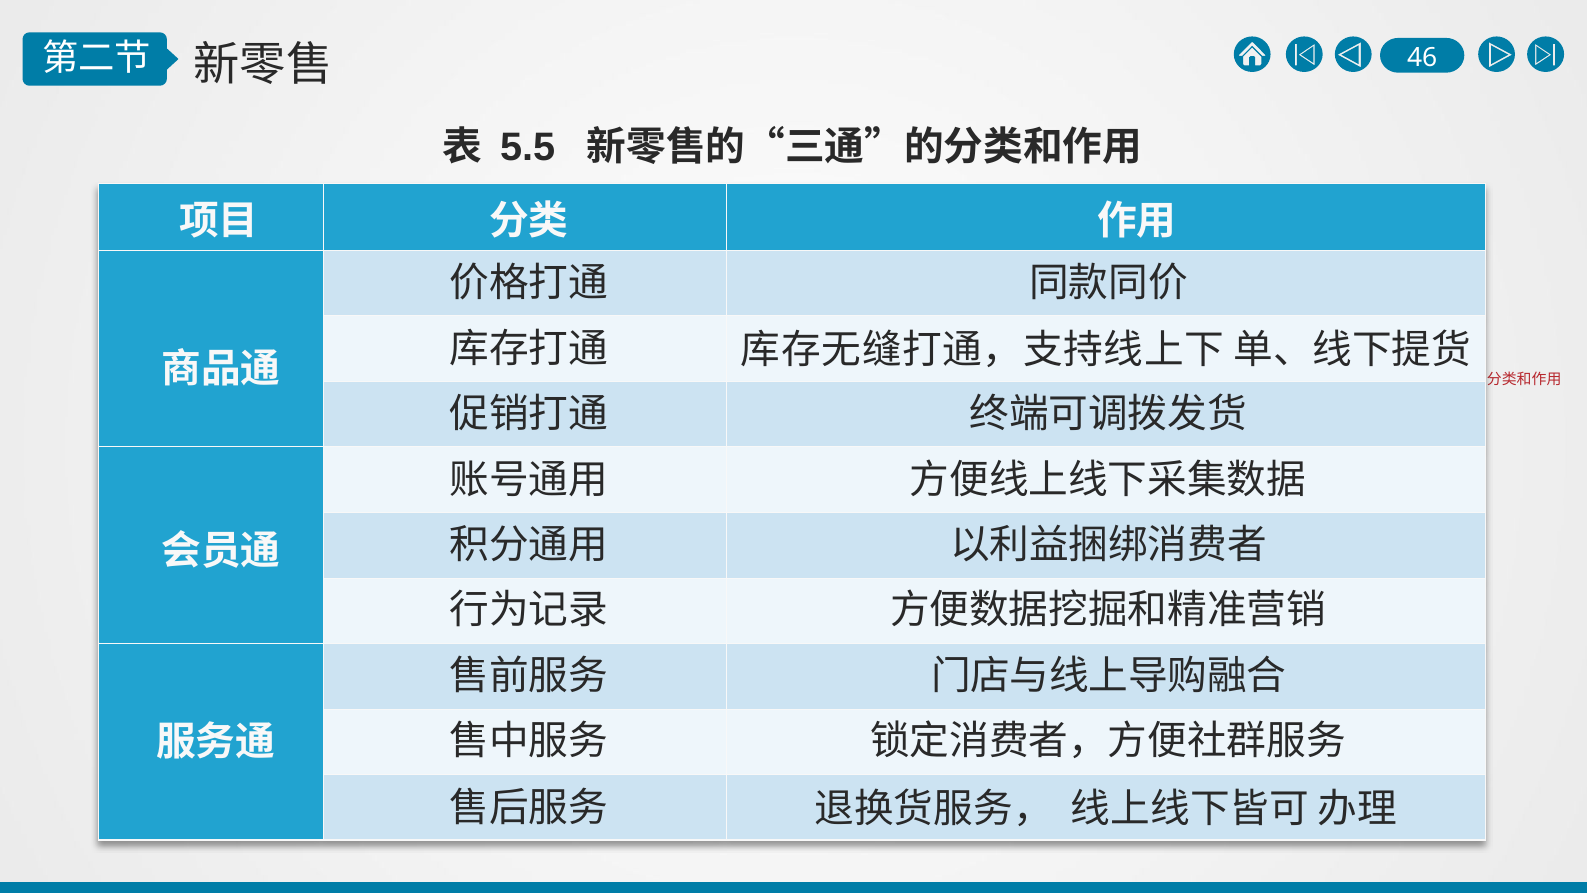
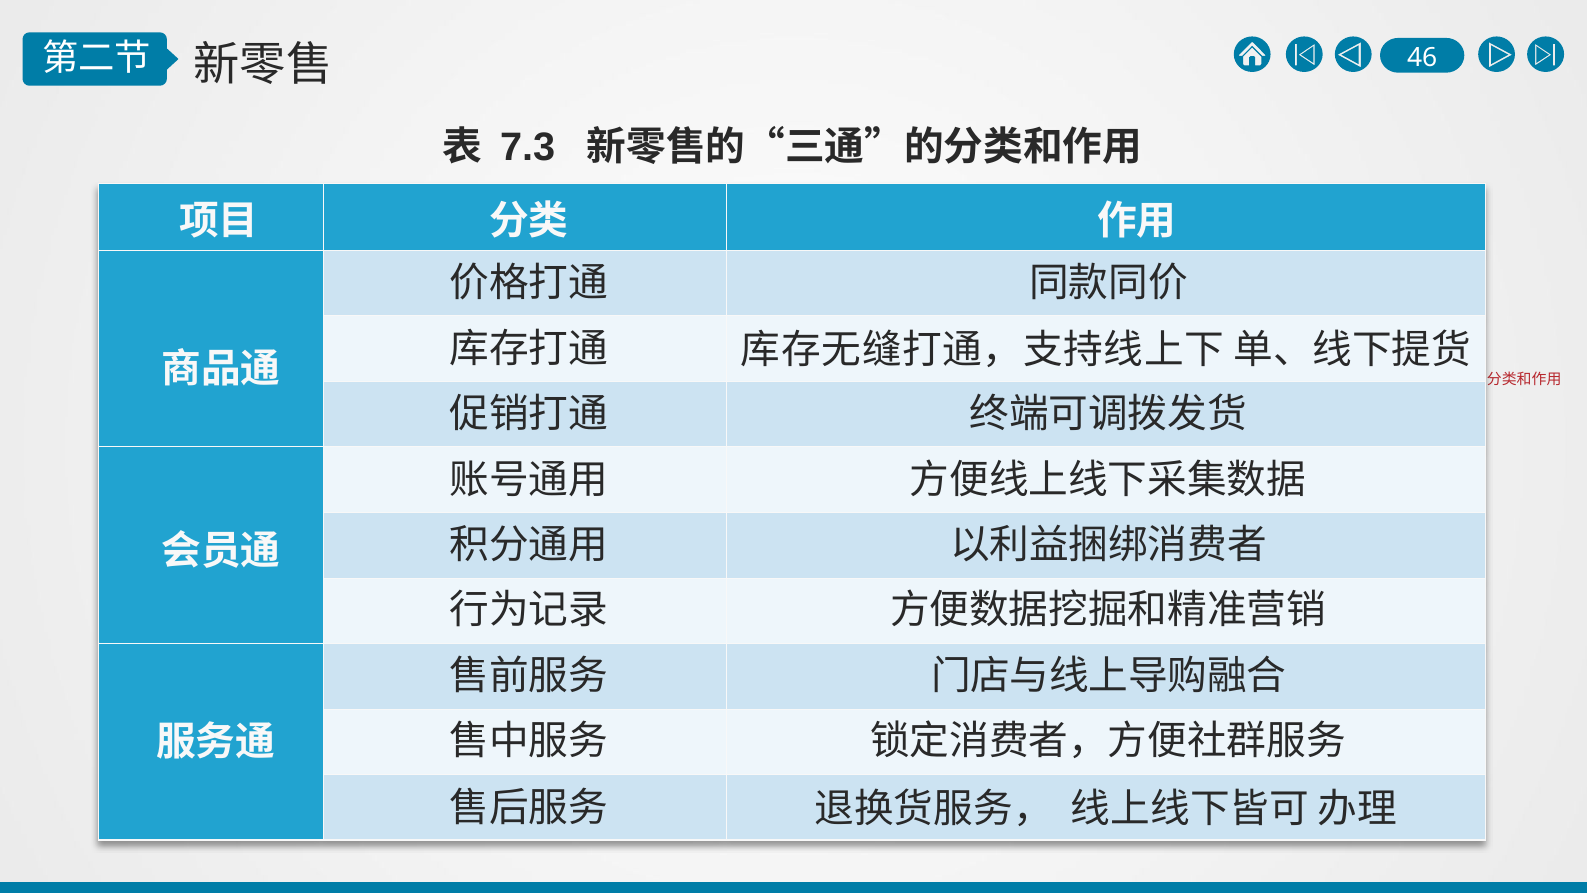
5.5: 5.5 -> 7.3 (528, 147)
